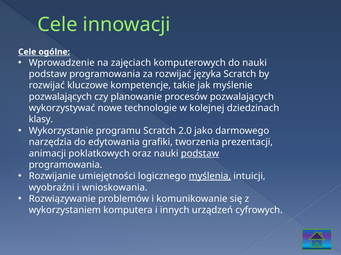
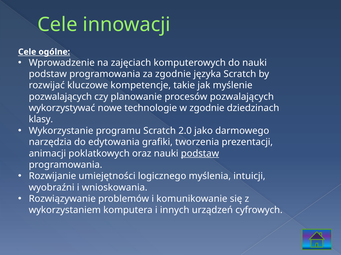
za rozwijać: rozwijać -> zgodnie (173, 74)
w kolejnej: kolejnej -> zgodnie (207, 108)
myślenia underline: present -> none (210, 177)
